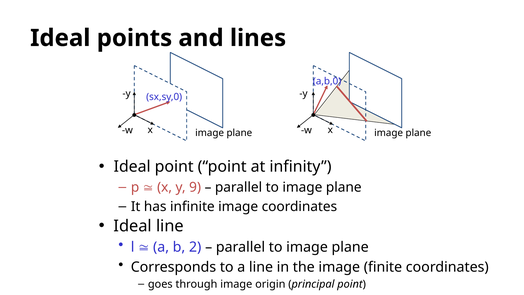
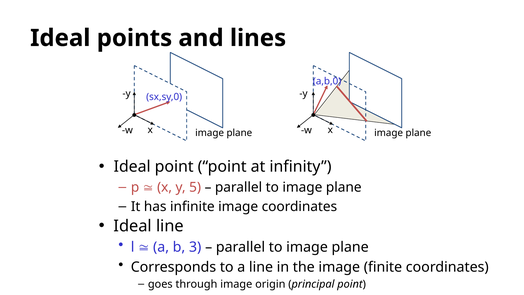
9: 9 -> 5 (195, 187)
2: 2 -> 3 (195, 247)
